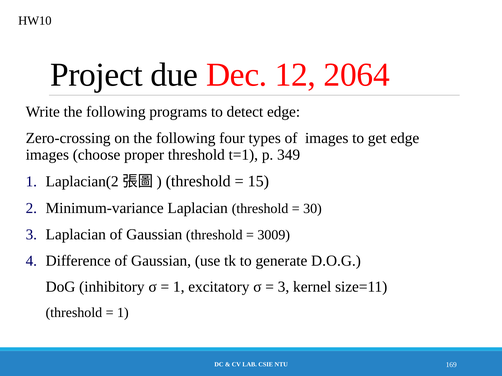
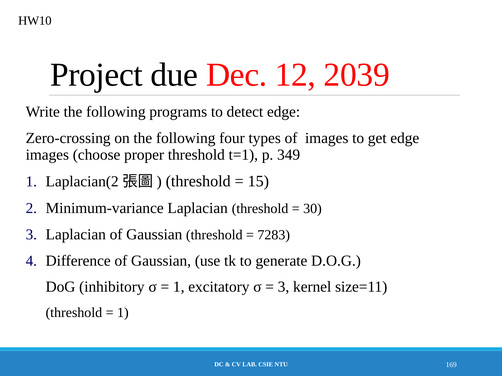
2064: 2064 -> 2039 (357, 75)
3009: 3009 -> 7283 (274, 235)
